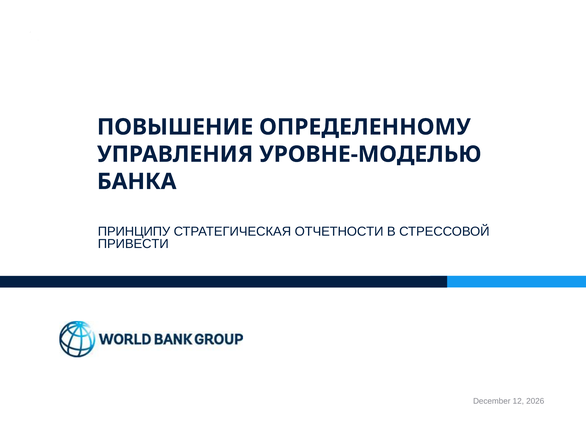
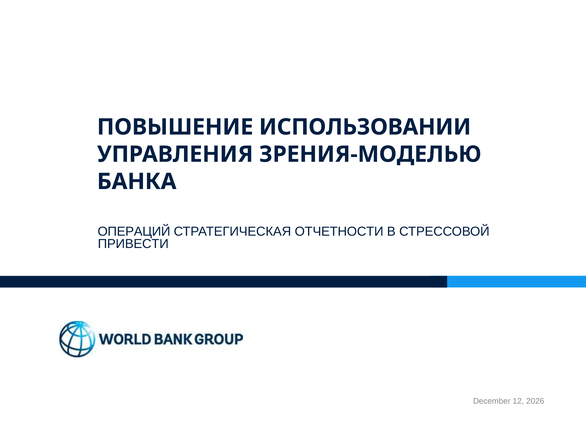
ОПРЕДЕЛЕННОМУ: ОПРЕДЕЛЕННОМУ -> ИСПОЛЬЗОВАНИИ (365, 127)
УРОВНЕ-МОДЕЛЬЮ: УРОВНЕ-МОДЕЛЬЮ -> ЗРЕНИЯ-МОДЕЛЬЮ (370, 154)
ПРИНЦИПУ: ПРИНЦИПУ -> ОПЕРАЦИЙ (134, 232)
